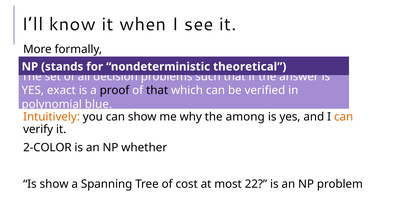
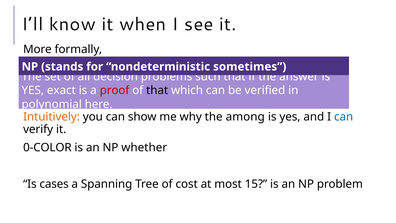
theoretical: theoretical -> sometimes (250, 67)
proof colour: black -> red (115, 90)
blue: blue -> here (99, 104)
can colour: orange -> blue (344, 117)
2-COLOR: 2-COLOR -> 0-COLOR (47, 147)
Is show: show -> cases (54, 184)
22: 22 -> 15 (256, 184)
